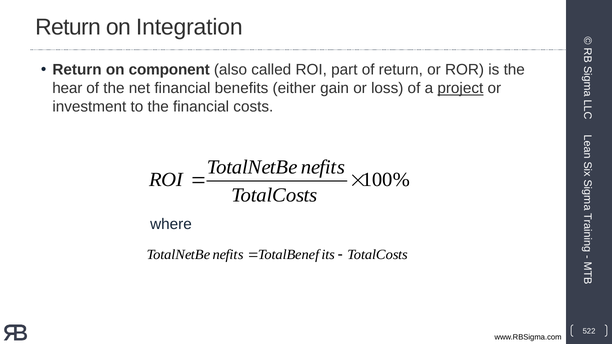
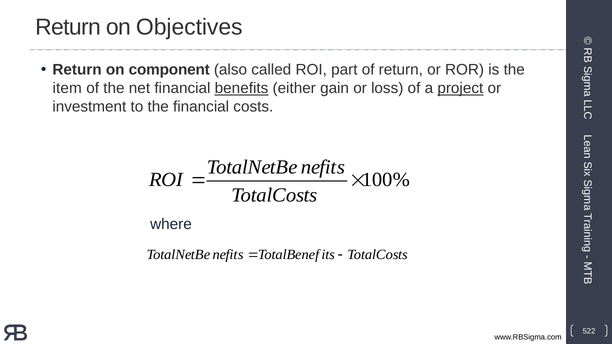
Integration: Integration -> Objectives (189, 27)
hear: hear -> item (67, 88)
benefits underline: none -> present (242, 88)
